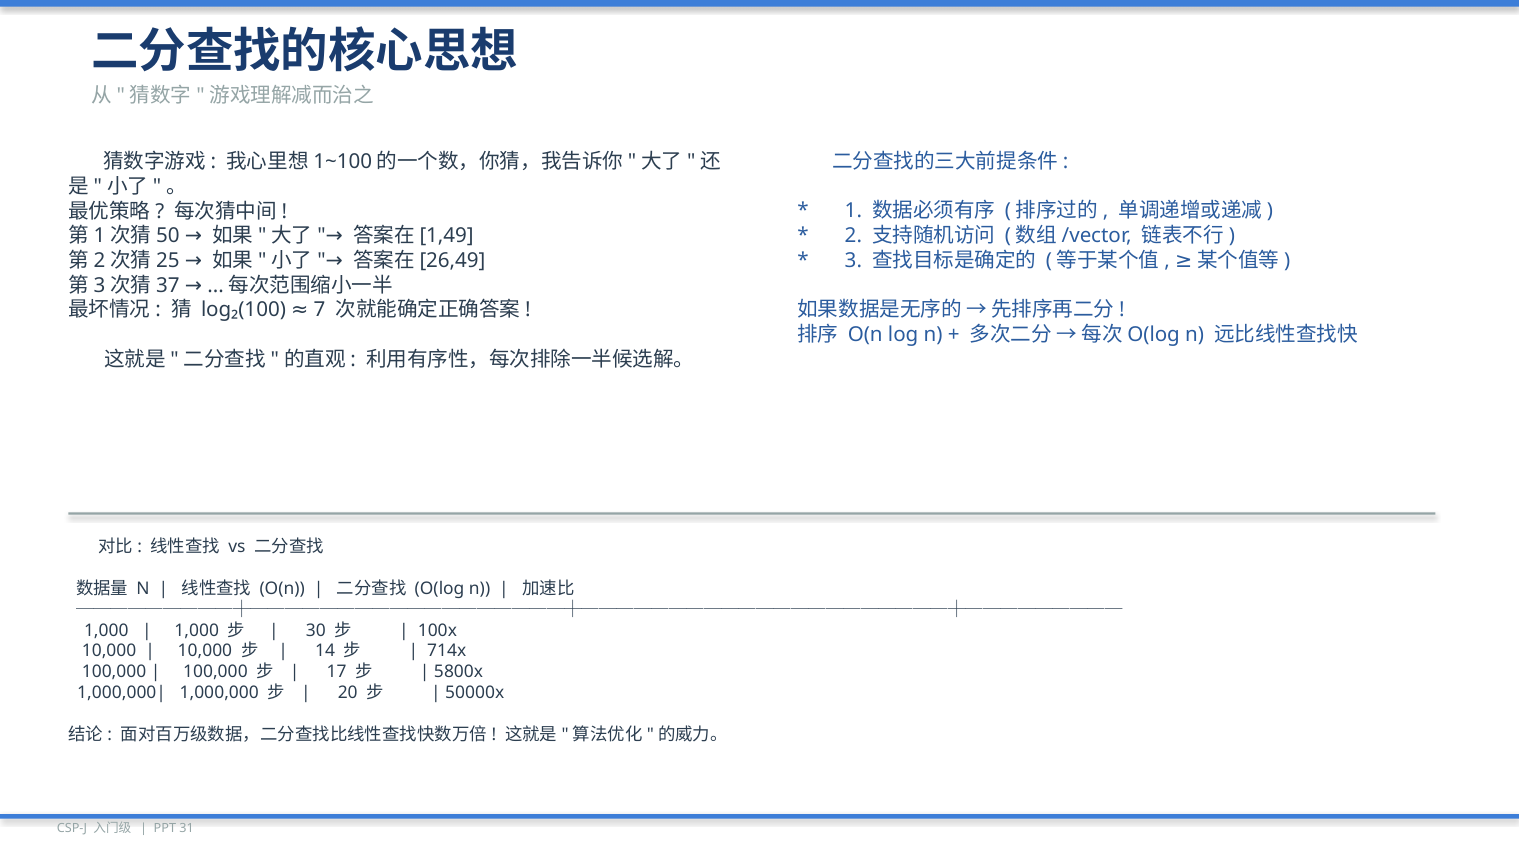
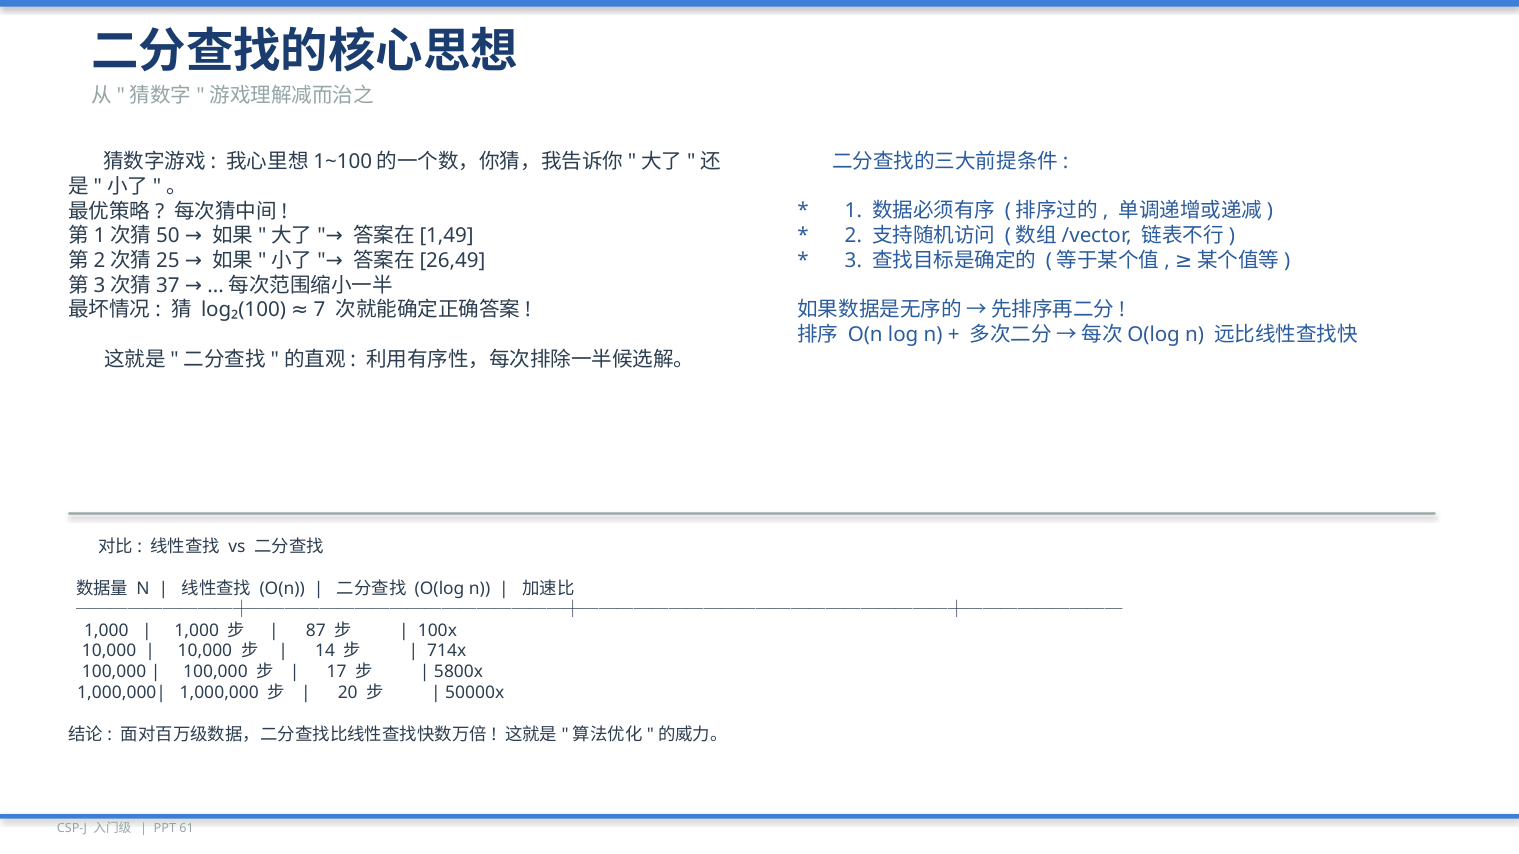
30: 30 -> 87 (316, 631)
31: 31 -> 61 (187, 829)
